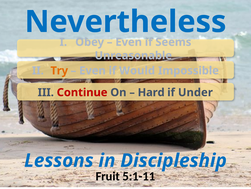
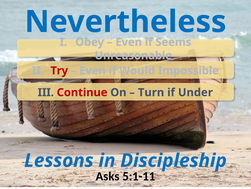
Try colour: orange -> red (59, 70)
Hard: Hard -> Turn (151, 92)
Fruit: Fruit -> Asks (108, 176)
